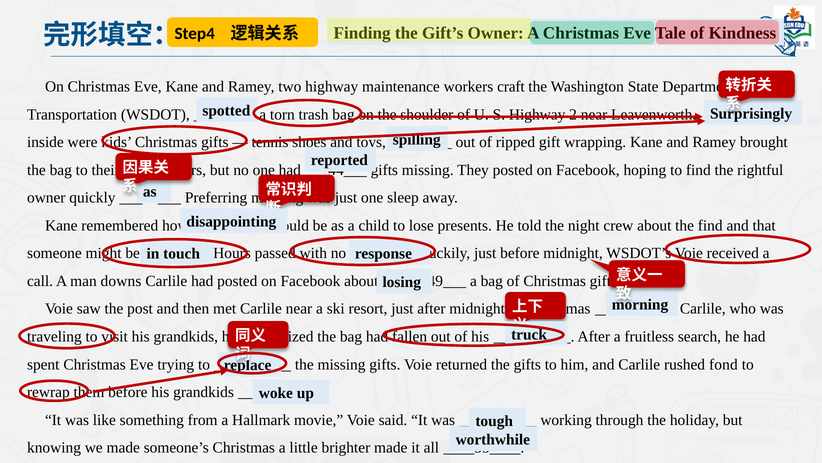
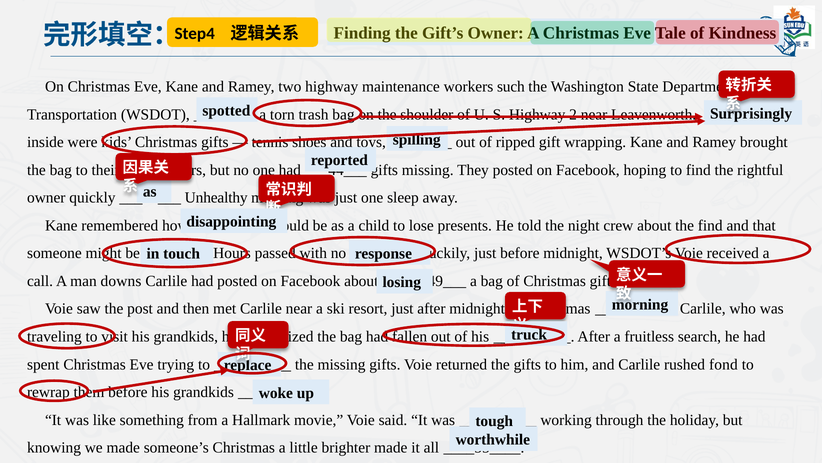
craft: craft -> such (511, 87)
Preferring: Preferring -> Unhealthy (216, 198)
